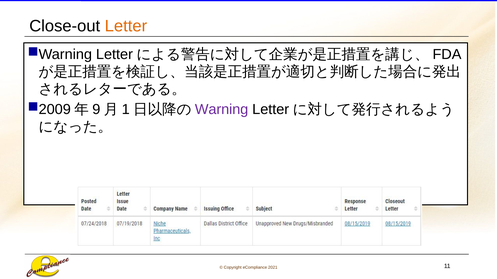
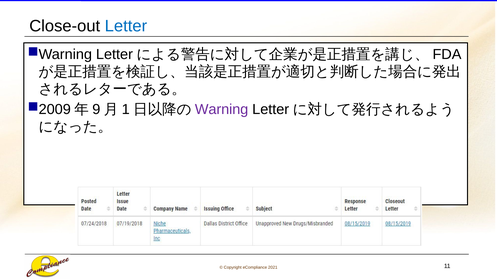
Letter colour: orange -> blue (126, 26)
